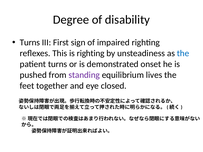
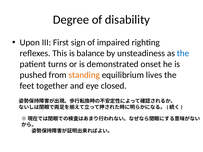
Turns: Turns -> Upon (30, 43)
is righting: righting -> balance (91, 53)
standing colour: purple -> orange (84, 75)
